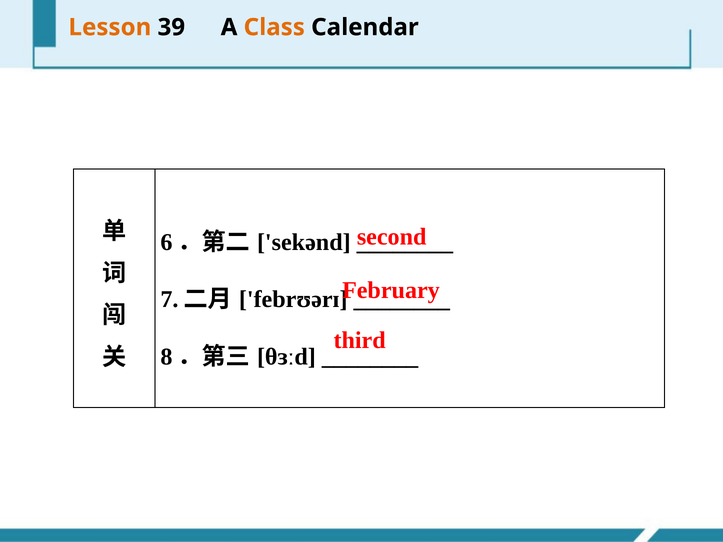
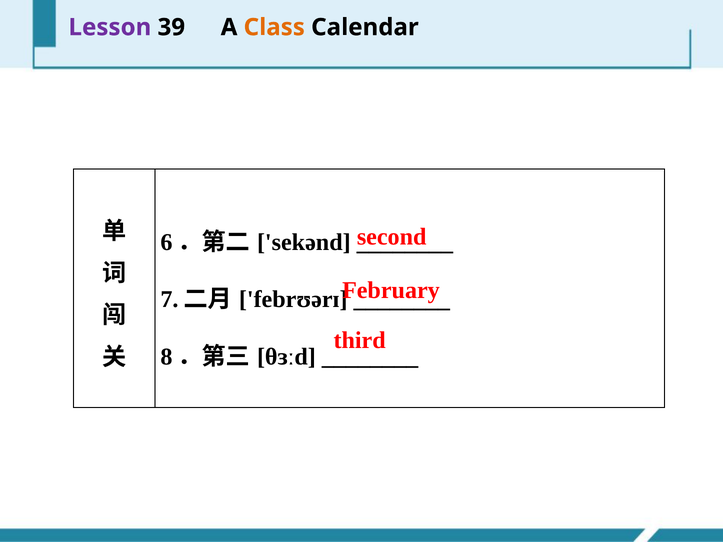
Lesson colour: orange -> purple (110, 27)
